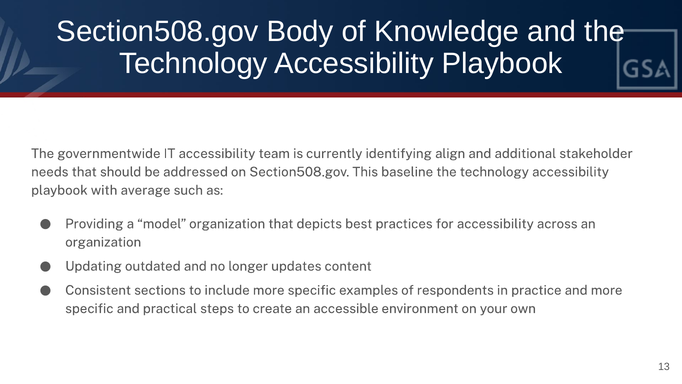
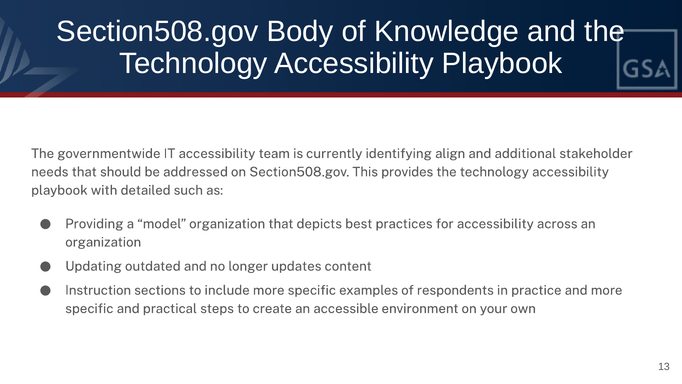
baseline: baseline -> provides (407, 172)
average: average -> detailed (146, 190)
Consistent: Consistent -> Instruction (98, 290)
